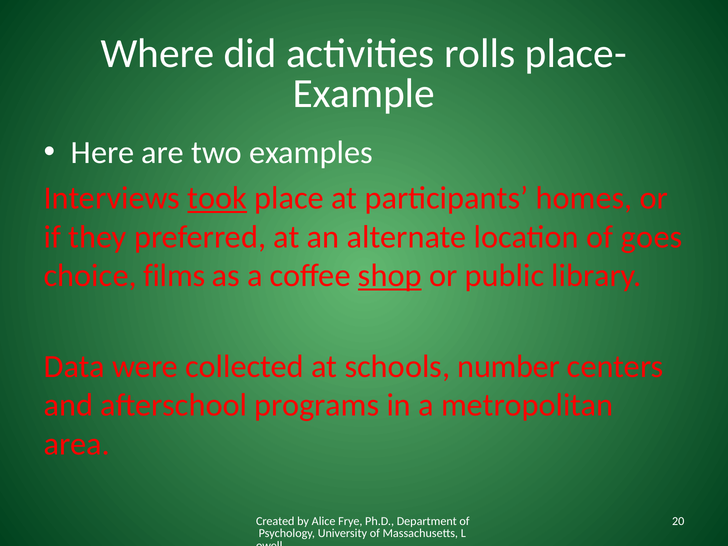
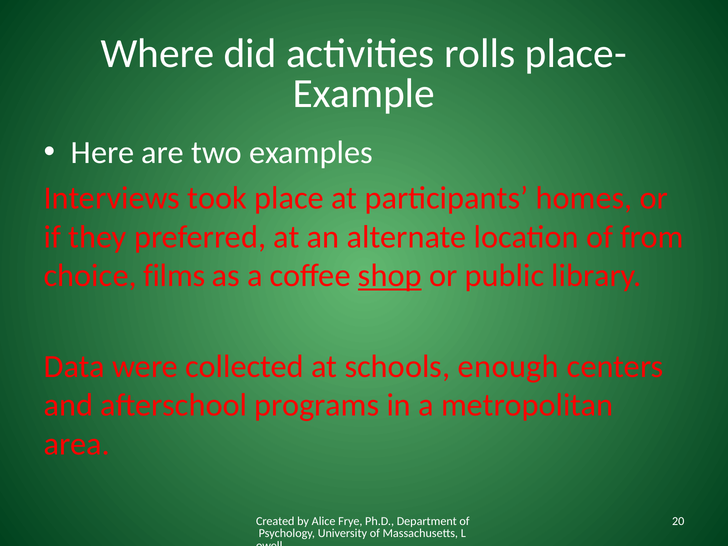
took underline: present -> none (217, 198)
goes: goes -> from (652, 237)
number: number -> enough (508, 366)
